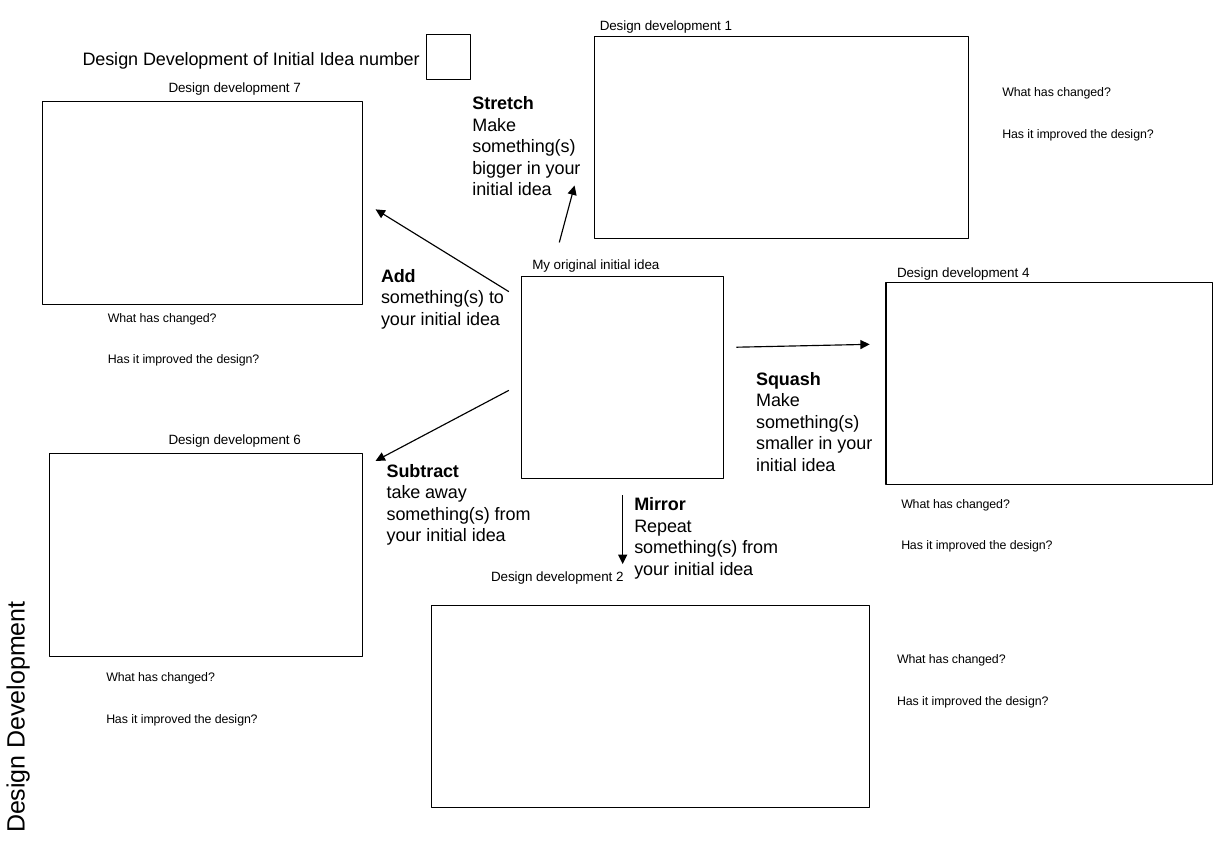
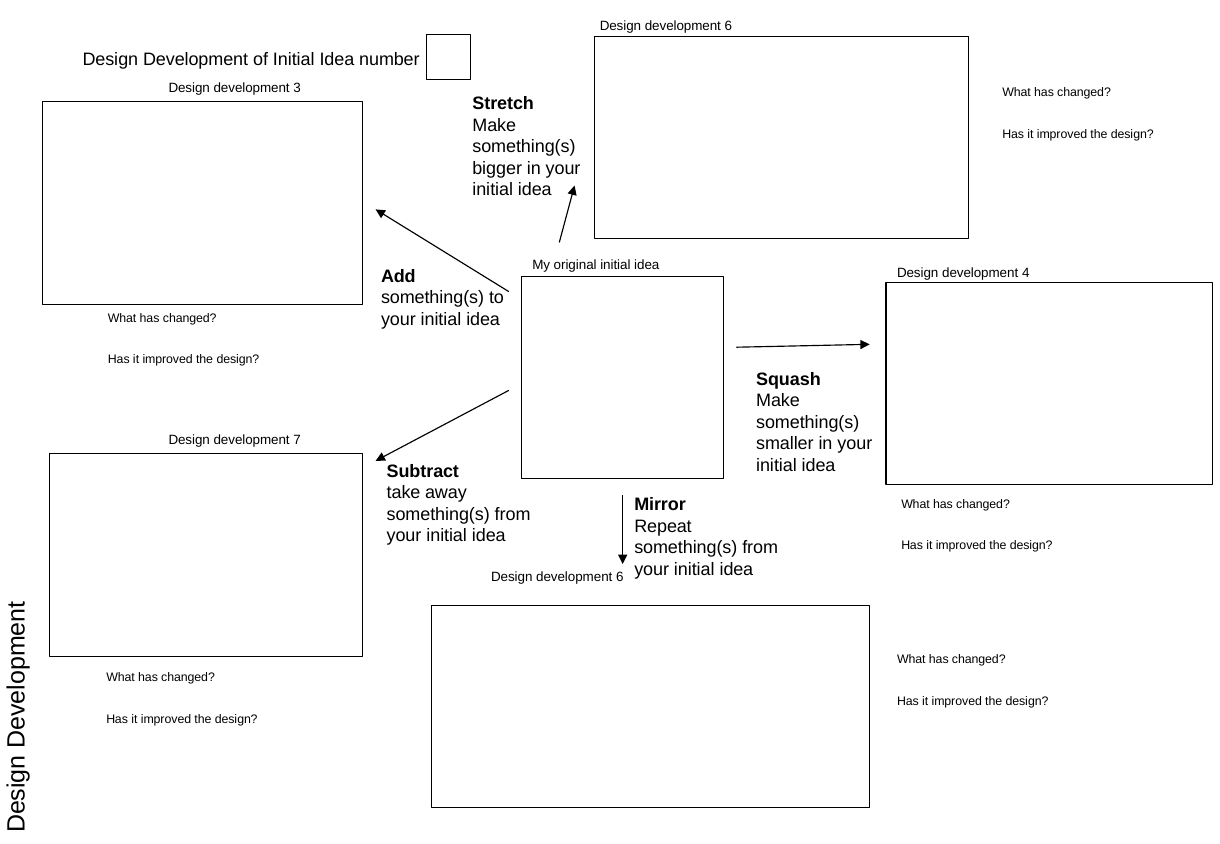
1: 1 -> 6 (728, 26)
7: 7 -> 3 (297, 88)
6: 6 -> 7 (297, 440)
2: 2 -> 6 (620, 578)
